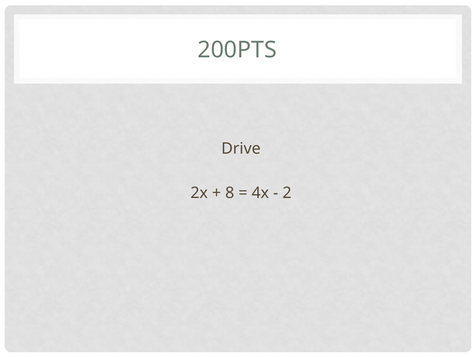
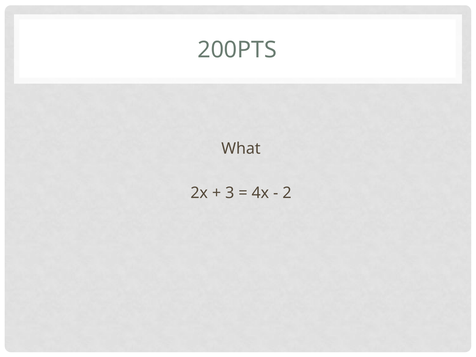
Drive: Drive -> What (241, 149)
8: 8 -> 3 (230, 193)
